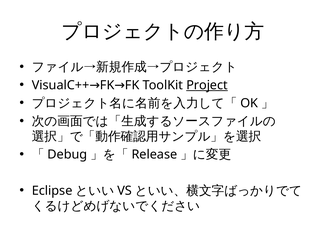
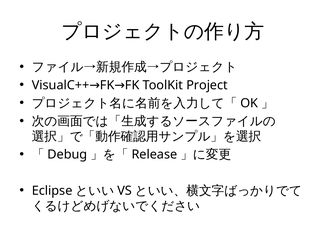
Project underline: present -> none (207, 85)
